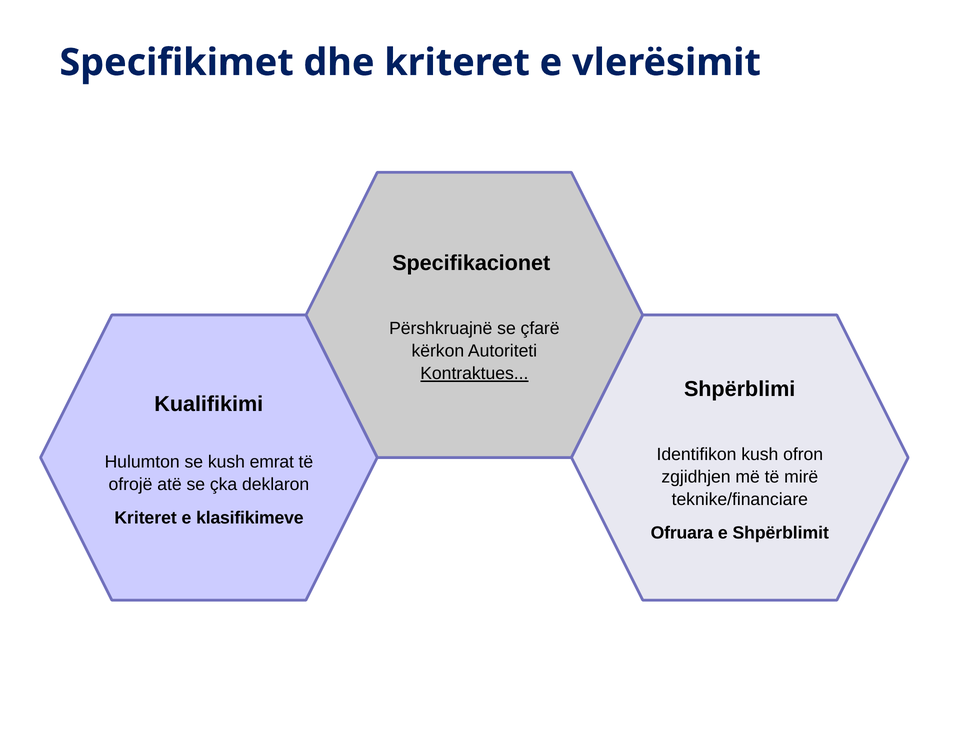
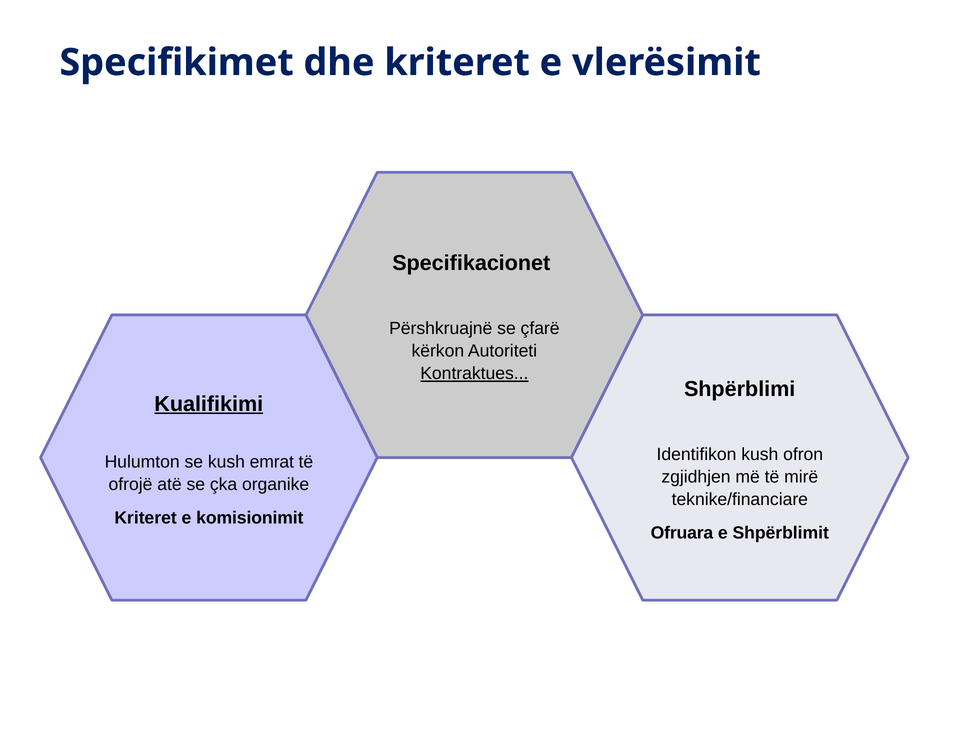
Kualifikimi underline: none -> present (209, 404)
deklaron: deklaron -> organike (276, 484)
klasifikimeve: klasifikimeve -> komisionimit (250, 518)
